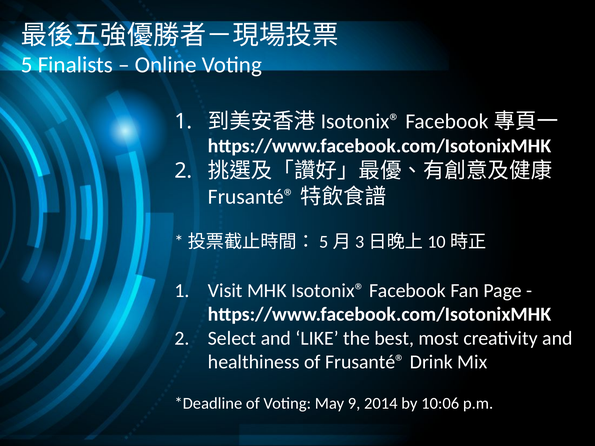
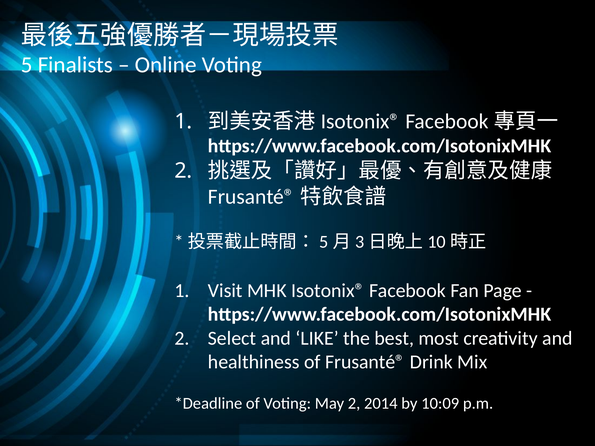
May 9: 9 -> 2 (354, 404)
10:06: 10:06 -> 10:09 (440, 404)
